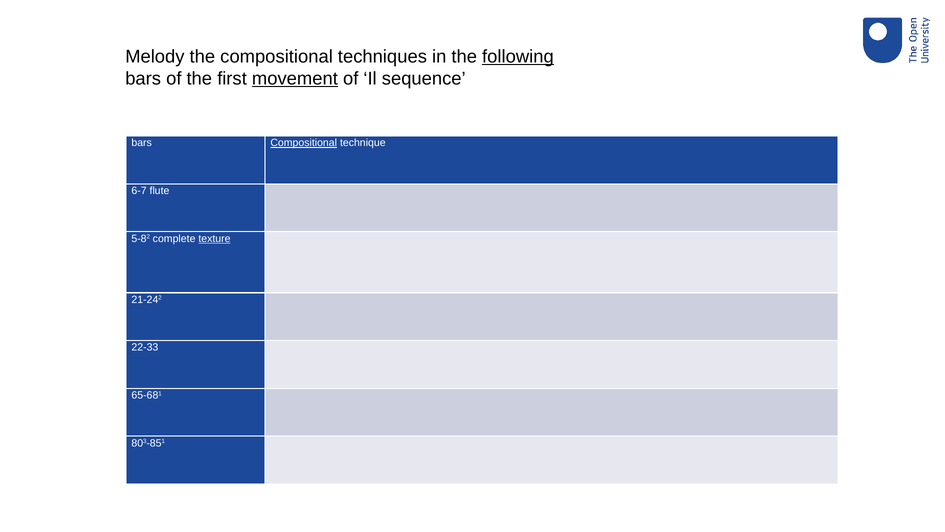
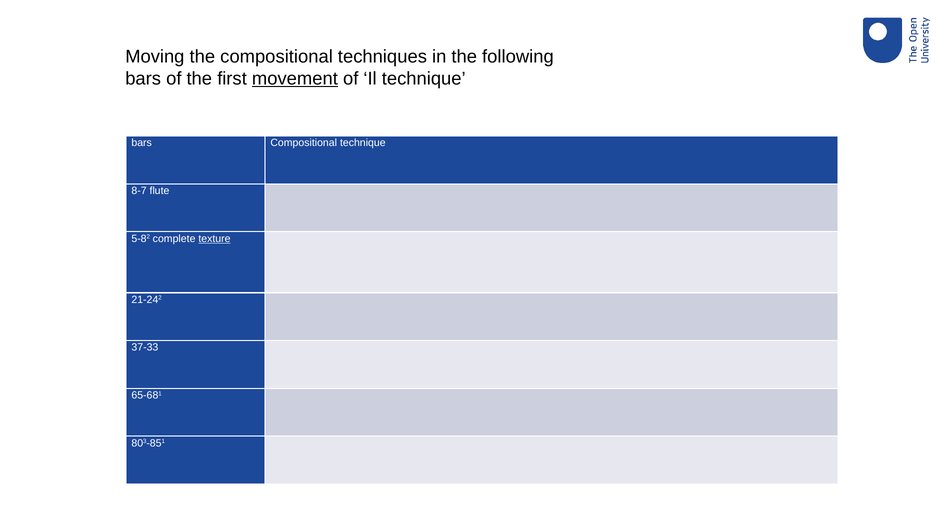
Melody: Melody -> Moving (155, 57)
following underline: present -> none (518, 57)
Il sequence: sequence -> technique (424, 79)
Compositional underline: present -> none (304, 143)
6-7: 6-7 -> 8-7 (139, 191)
22-33: 22-33 -> 37-33 (145, 347)
